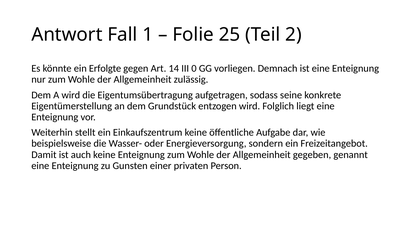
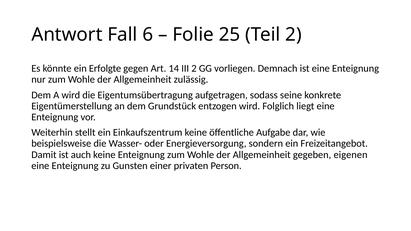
1: 1 -> 6 (148, 35)
III 0: 0 -> 2 (194, 69)
genannt: genannt -> eigenen (351, 155)
